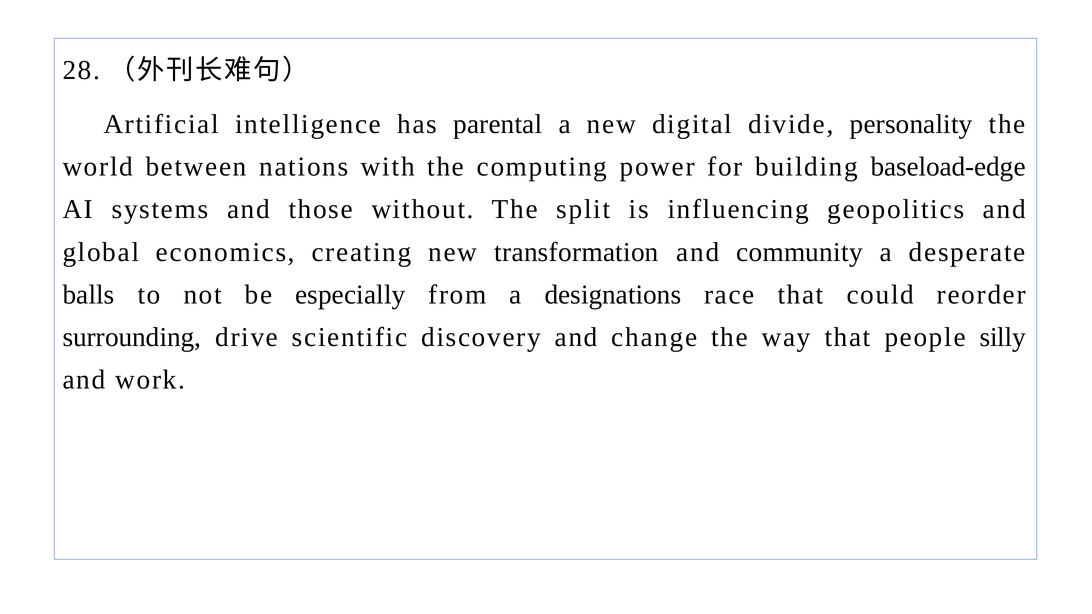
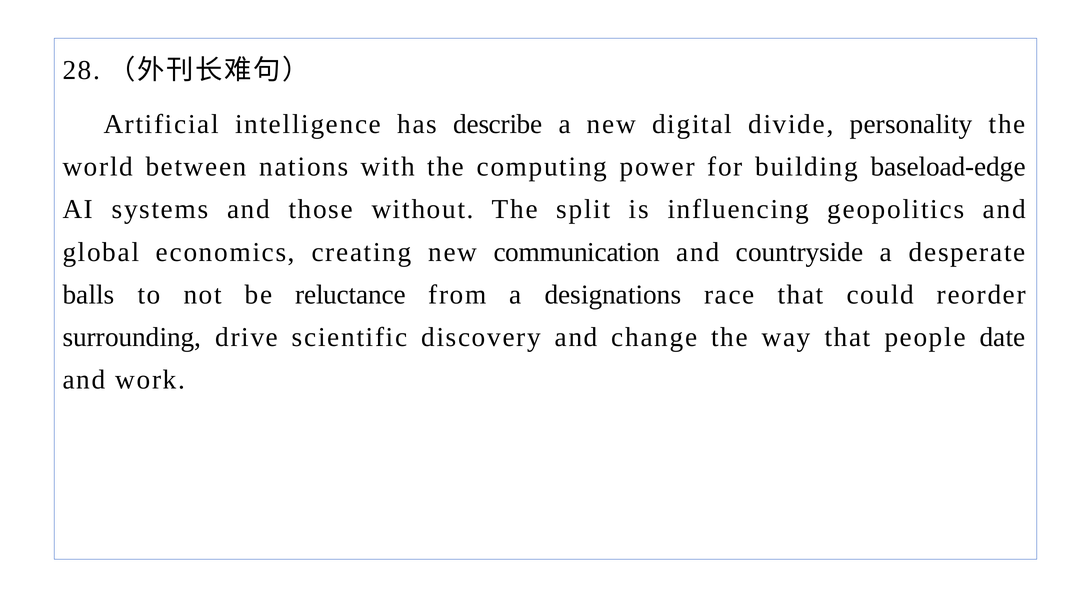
parental: parental -> describe (498, 124)
transformation: transformation -> communication (577, 252)
community: community -> countryside (800, 252)
especially: especially -> reluctance (350, 295)
silly: silly -> date (1003, 337)
